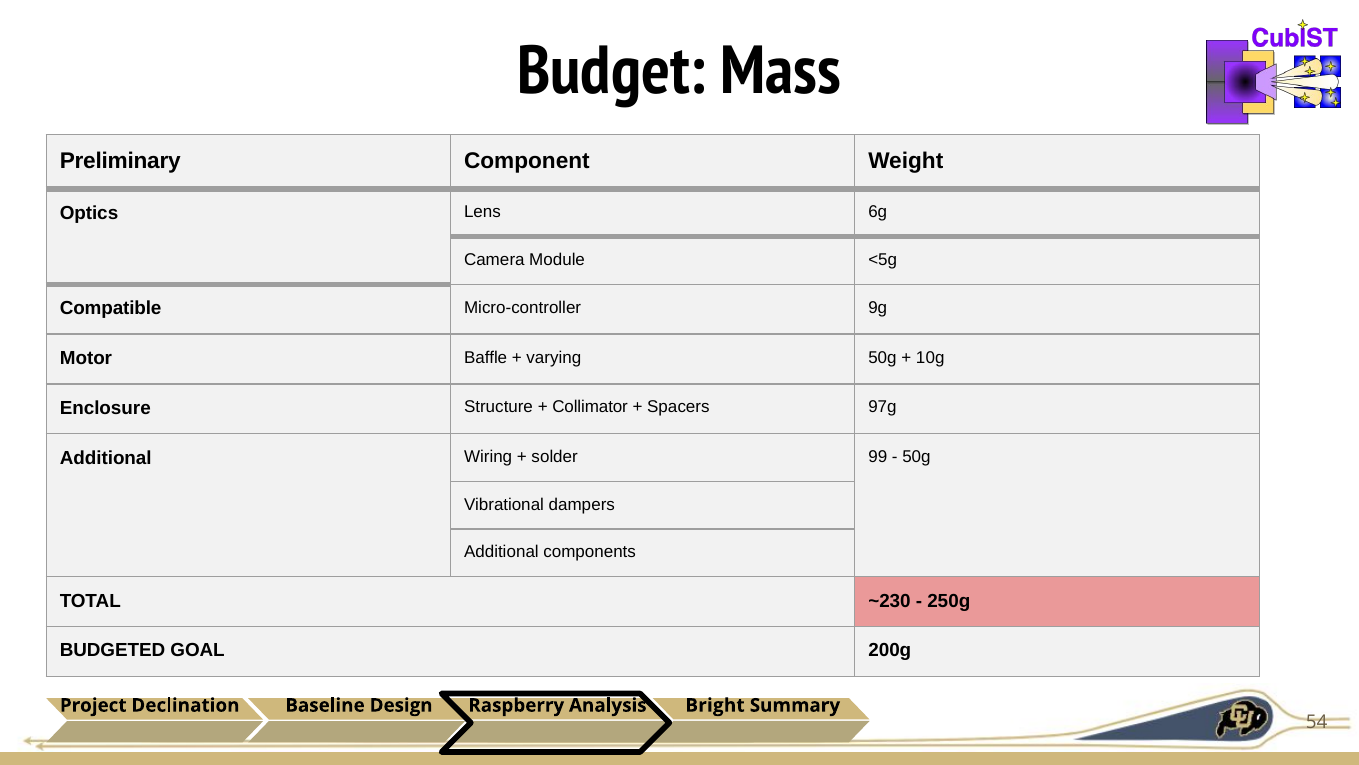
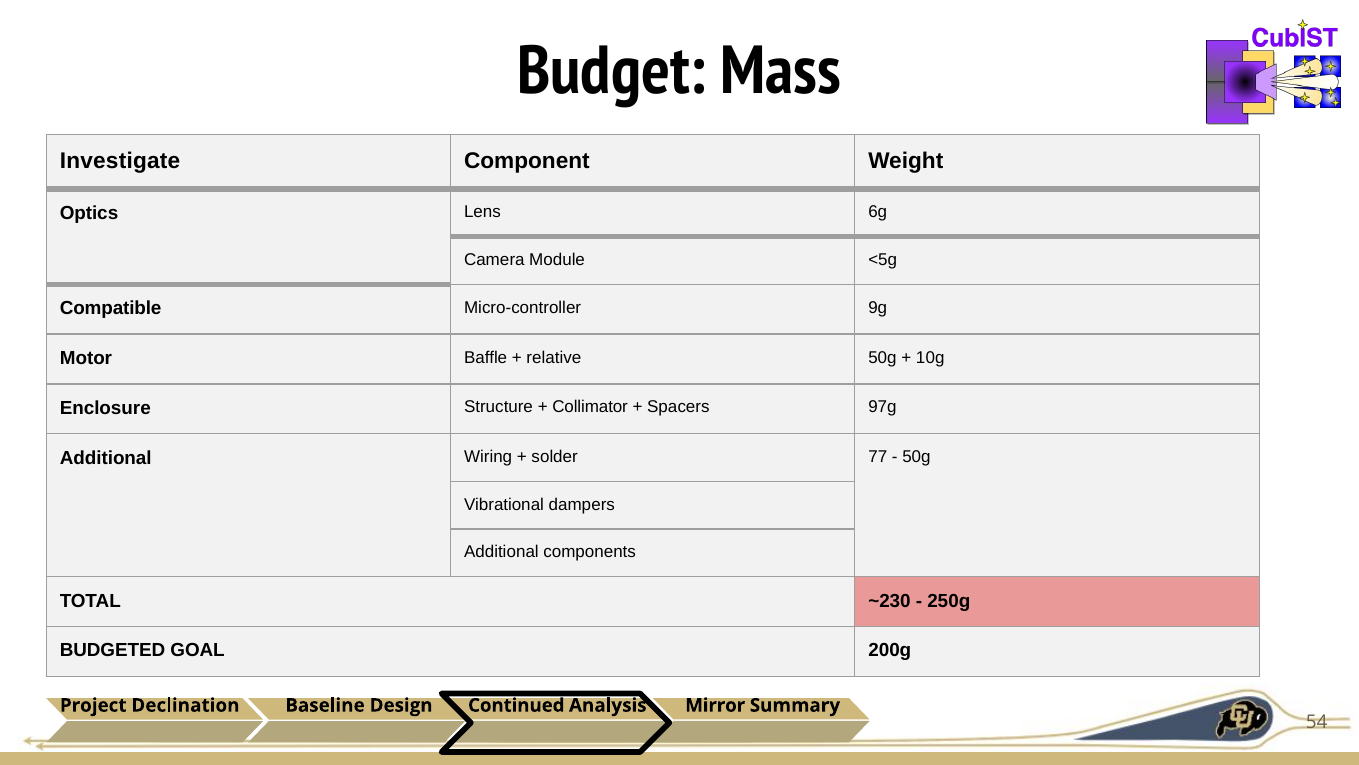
Preliminary: Preliminary -> Investigate (120, 161)
varying: varying -> relative (554, 357)
99: 99 -> 77 (878, 457)
Raspberry: Raspberry -> Continued (516, 705)
Bright: Bright -> Mirror (715, 705)
